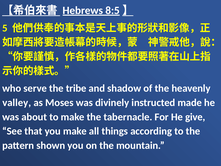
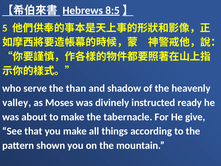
tribe: tribe -> than (76, 88)
made: made -> ready (190, 102)
